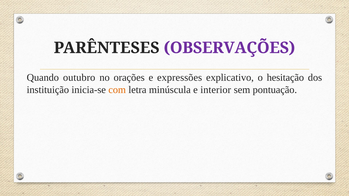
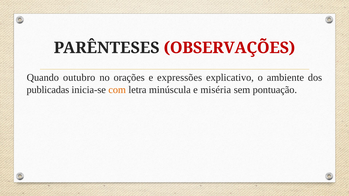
OBSERVAÇÕES colour: purple -> red (229, 48)
hesitação: hesitação -> ambiente (285, 78)
instituição: instituição -> publicadas (48, 90)
interior: interior -> miséria (216, 90)
